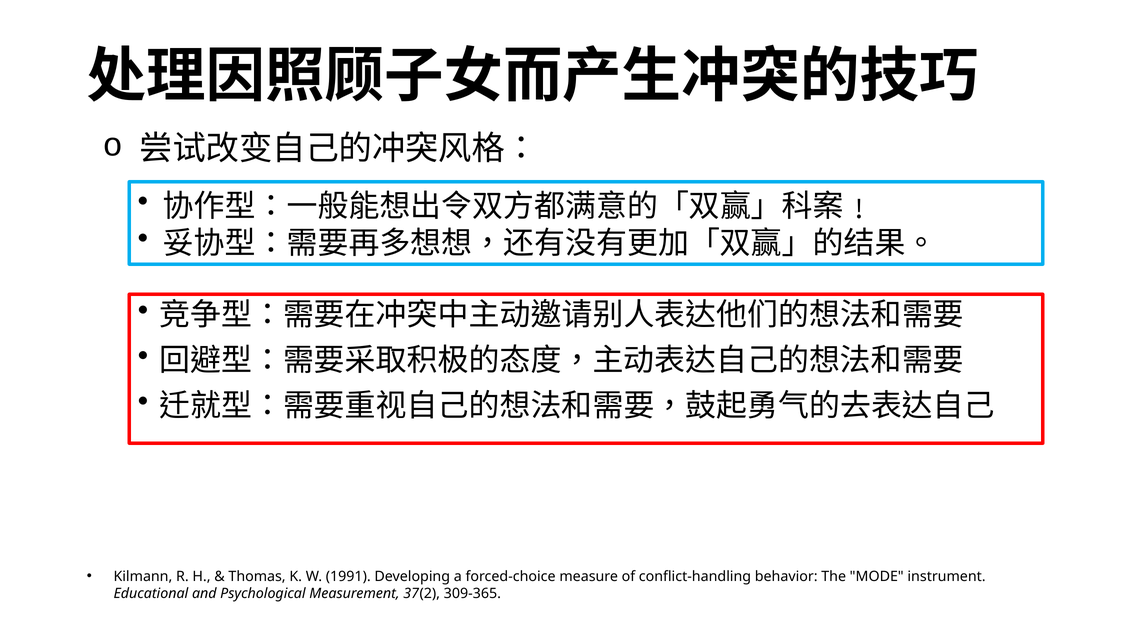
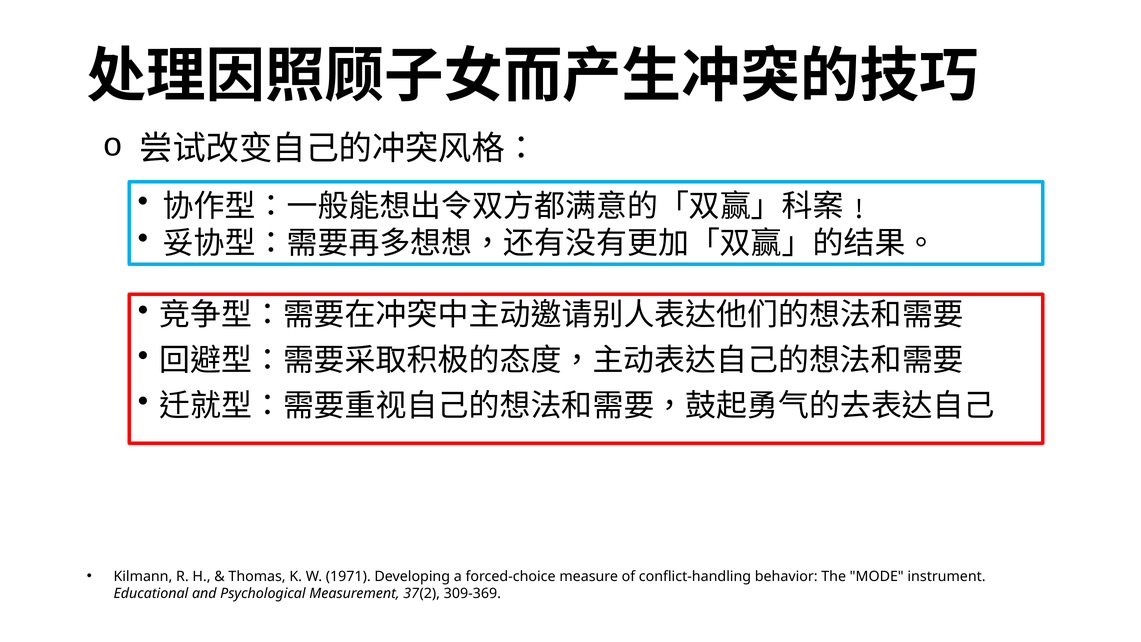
1991: 1991 -> 1971 (348, 576)
309-365: 309-365 -> 309-369 (472, 593)
